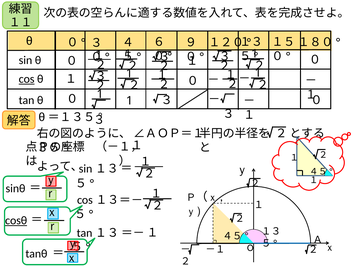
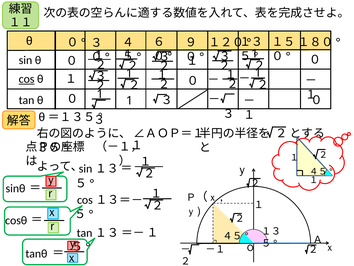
cosθ underline: present -> none (16, 220)
